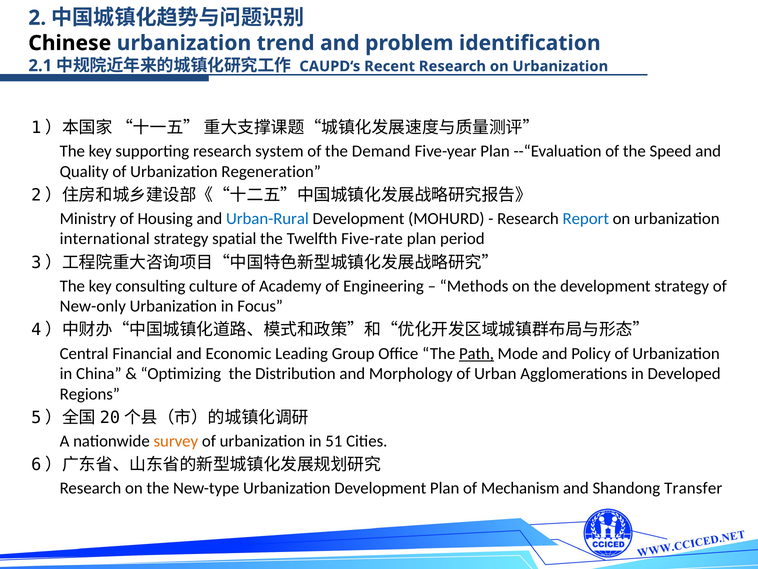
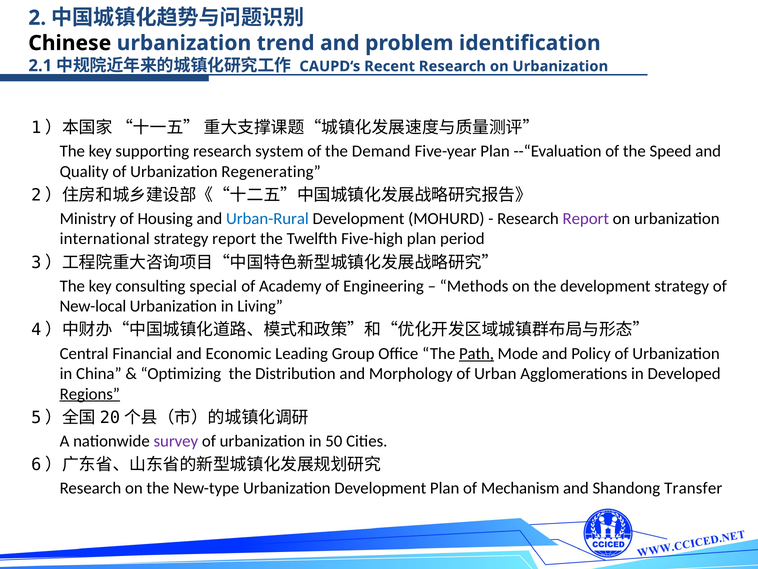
Regeneration: Regeneration -> Regenerating (271, 171)
Report colour: blue -> purple (586, 219)
strategy spatial: spatial -> report (234, 239)
Five-rate: Five-rate -> Five-high (372, 239)
culture: culture -> special (213, 286)
New-only: New-only -> New-local (93, 306)
Focus: Focus -> Living (260, 306)
Regions underline: none -> present (90, 394)
survey colour: orange -> purple (176, 441)
51: 51 -> 50 (334, 441)
